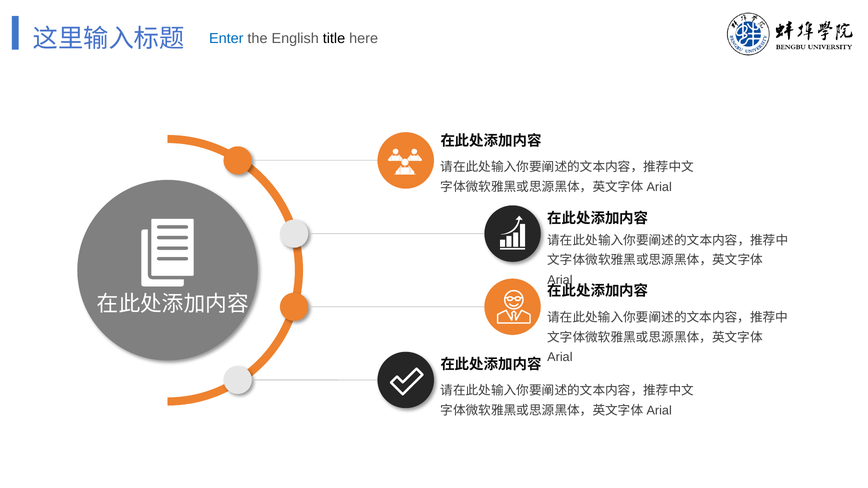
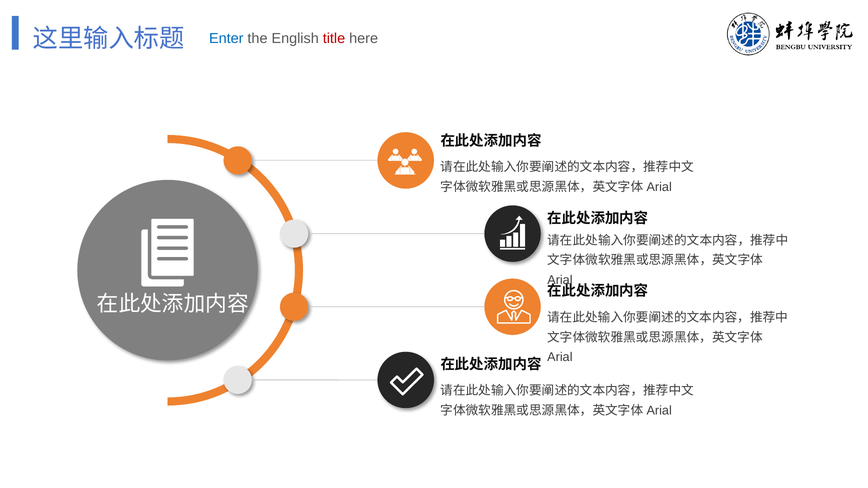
title colour: black -> red (334, 39)
